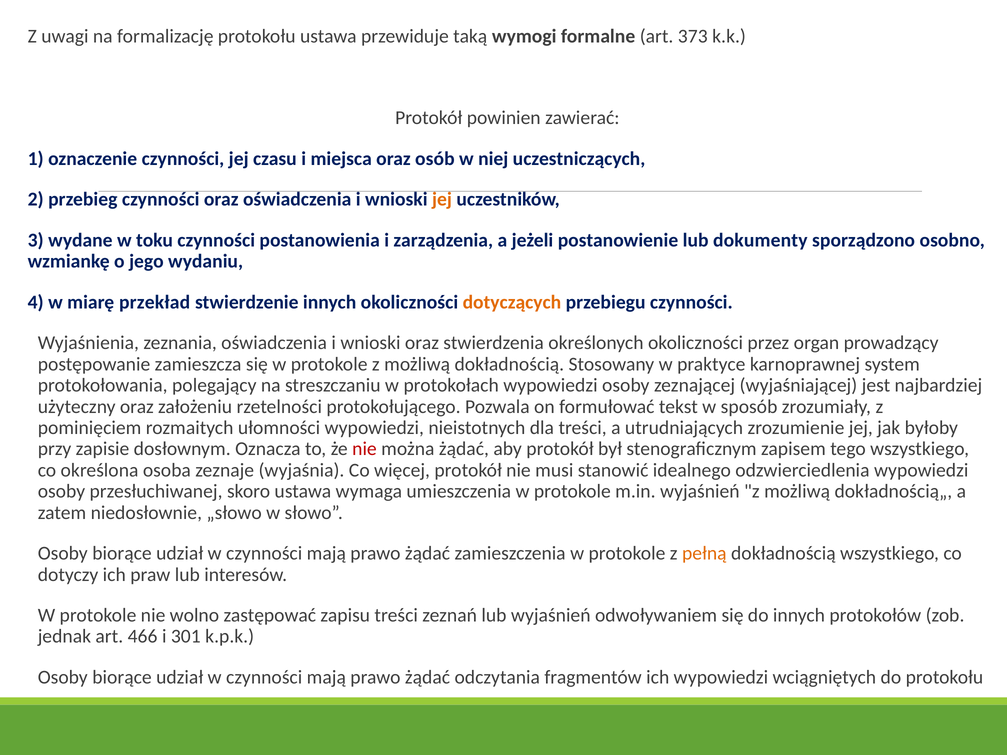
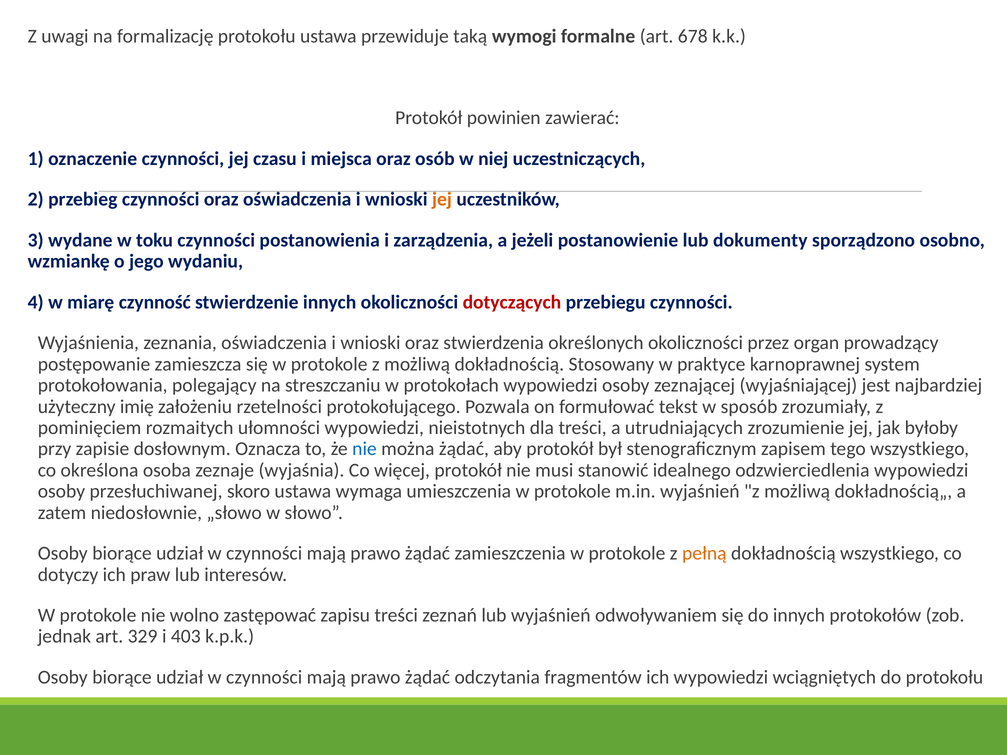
373: 373 -> 678 (693, 36)
przekład: przekład -> czynność (155, 302)
dotyczących colour: orange -> red (512, 302)
użyteczny oraz: oraz -> imię (137, 407)
nie colour: red -> blue (364, 449)
466: 466 -> 329 (143, 637)
301: 301 -> 403 (186, 637)
